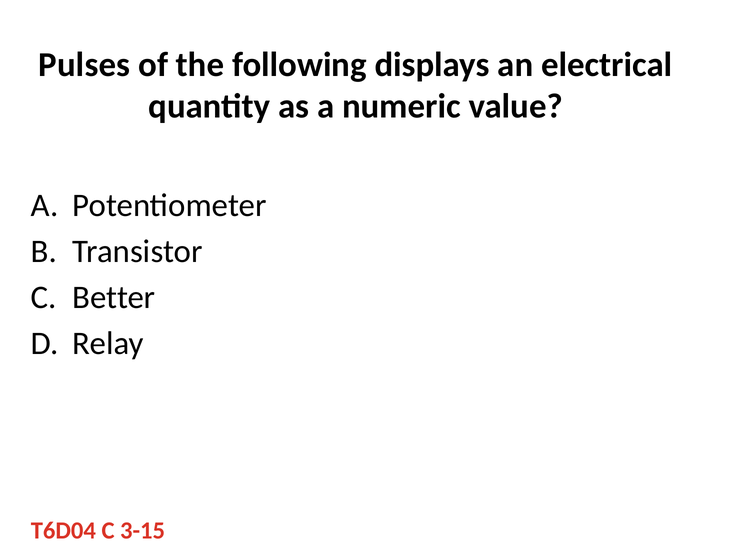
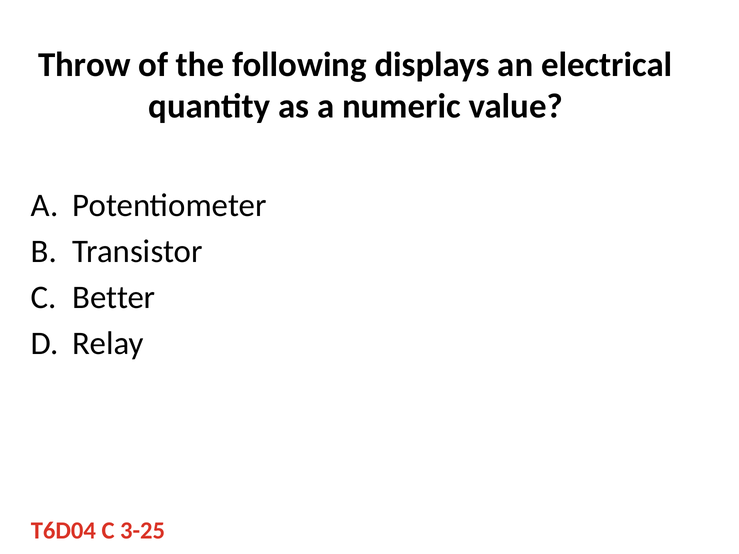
Pulses: Pulses -> Throw (85, 65)
3-15: 3-15 -> 3-25 (143, 531)
